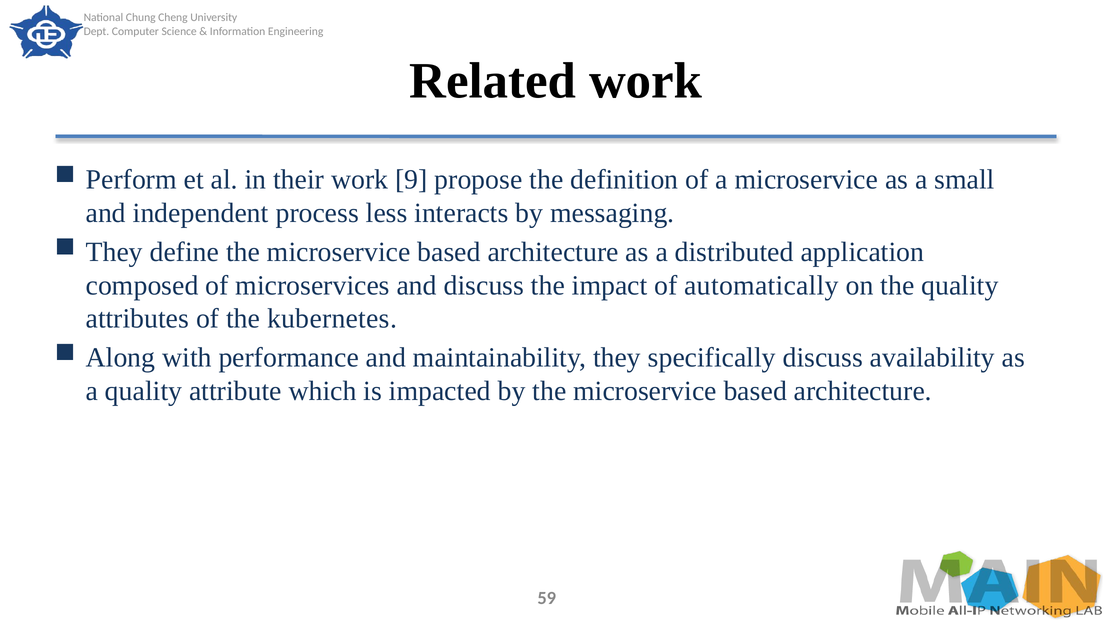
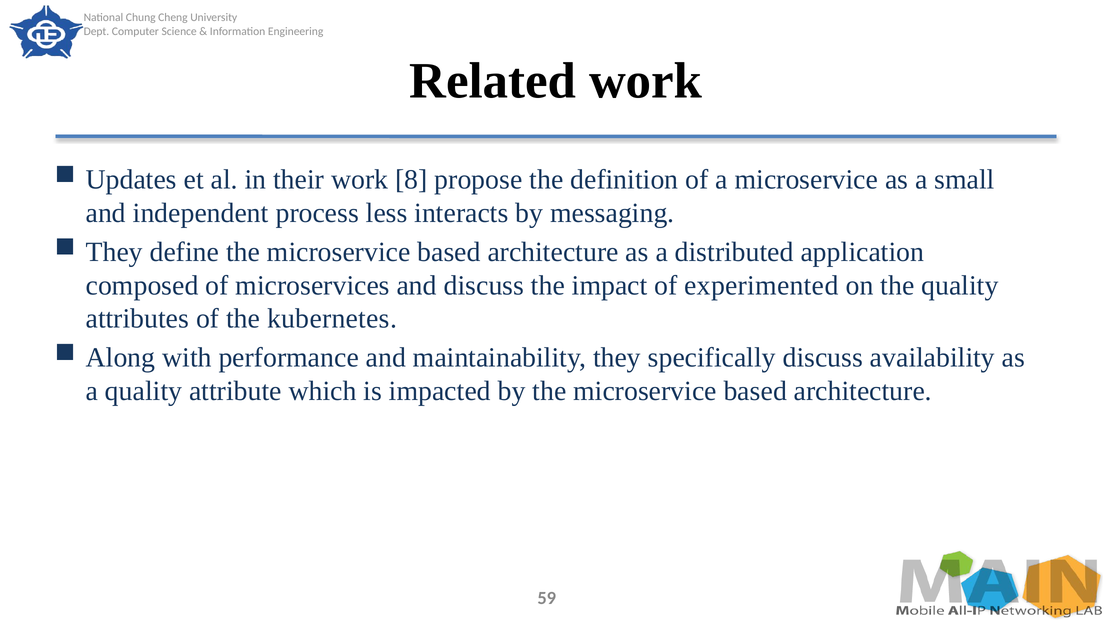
Perform: Perform -> Updates (131, 179)
9: 9 -> 8 (411, 179)
automatically: automatically -> experimented (761, 285)
